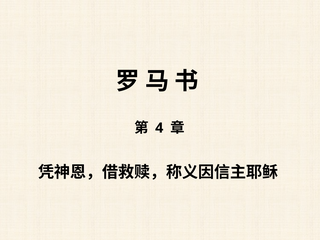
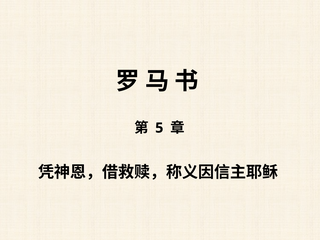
4: 4 -> 5 (159, 128)
